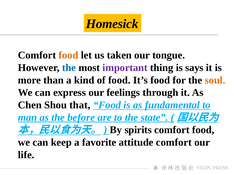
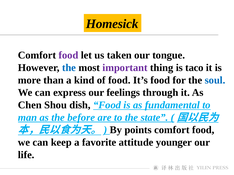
food colour: orange -> purple (68, 55)
says: says -> taco (194, 68)
soul colour: orange -> blue (215, 80)
that: that -> dish (80, 105)
spirits: spirits -> points (138, 130)
attitude comfort: comfort -> younger (174, 143)
